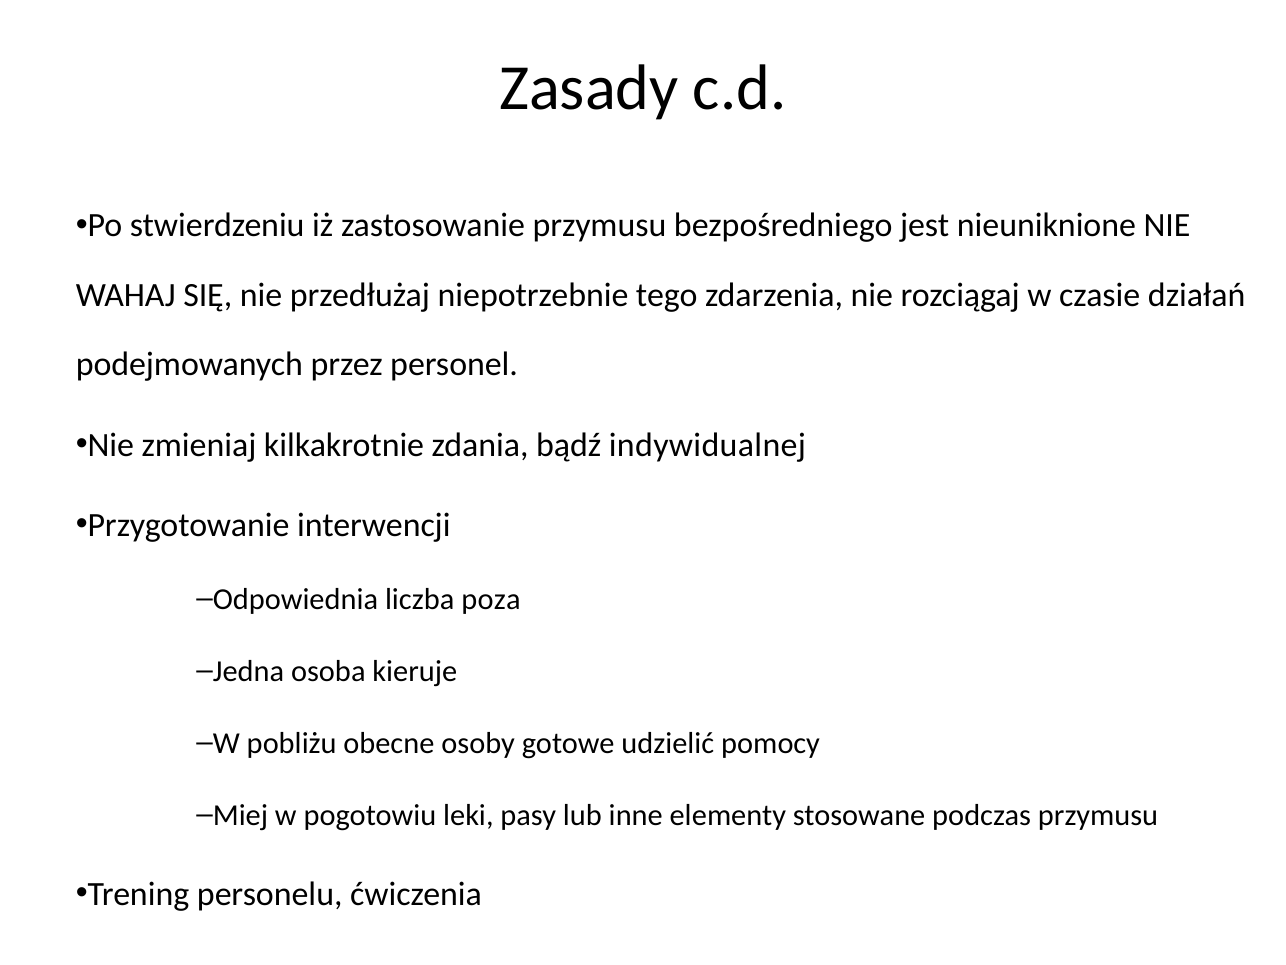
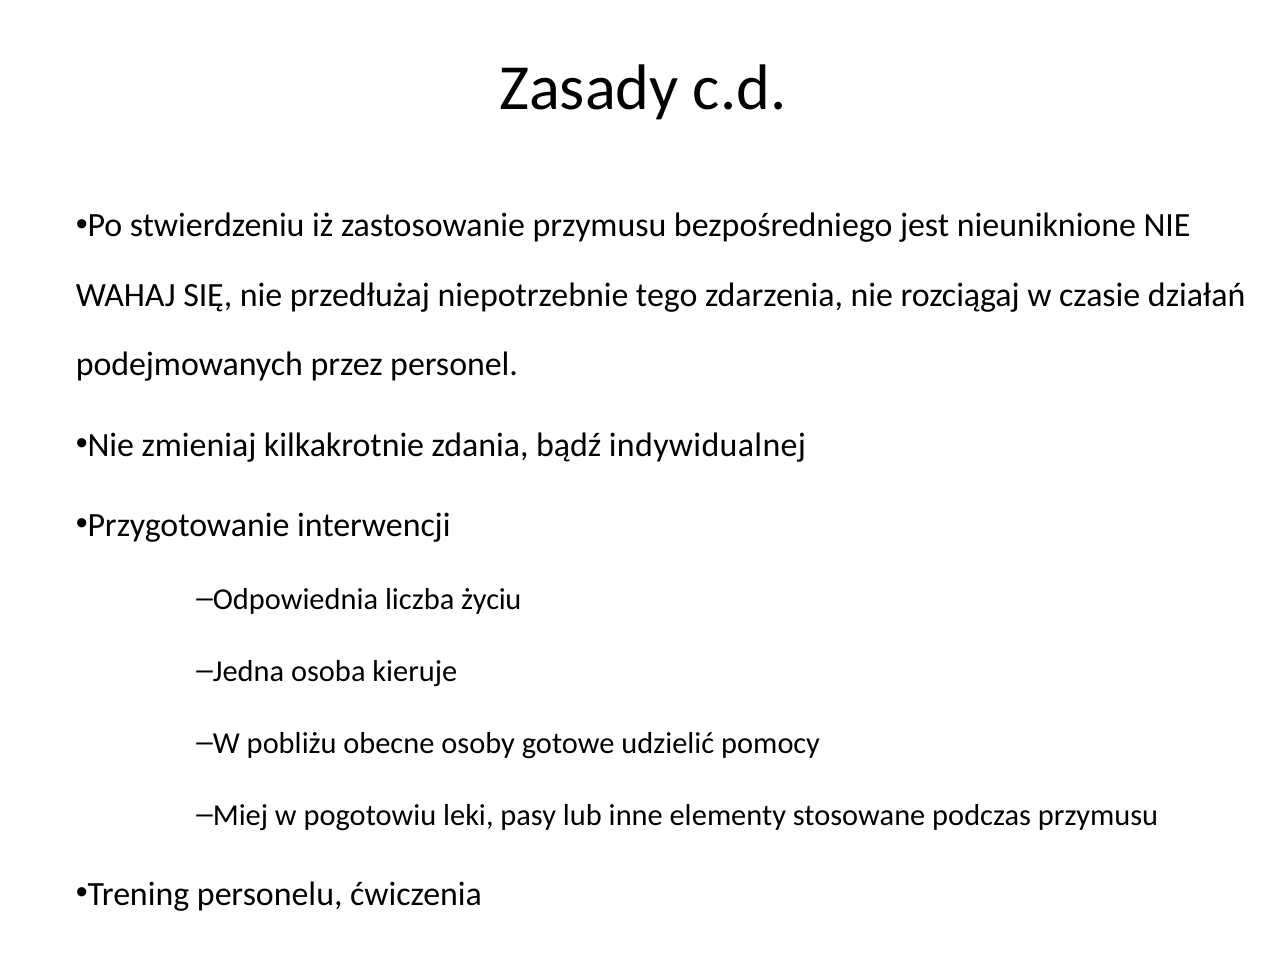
poza: poza -> życiu (491, 599)
